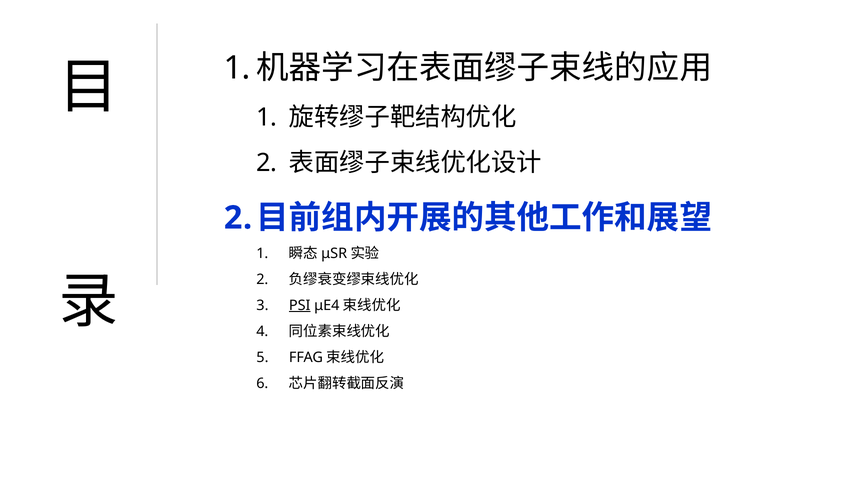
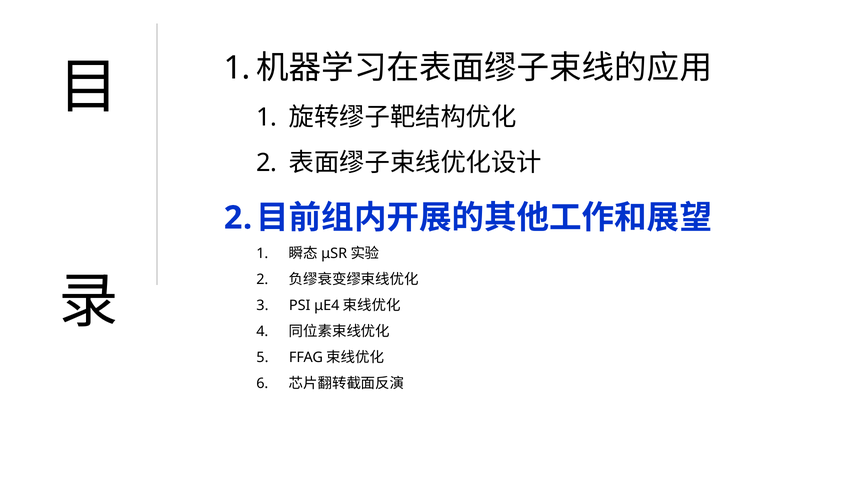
PSI underline: present -> none (300, 306)
